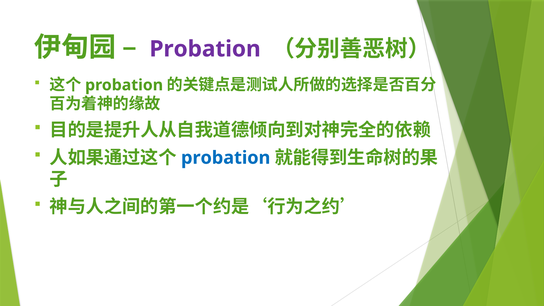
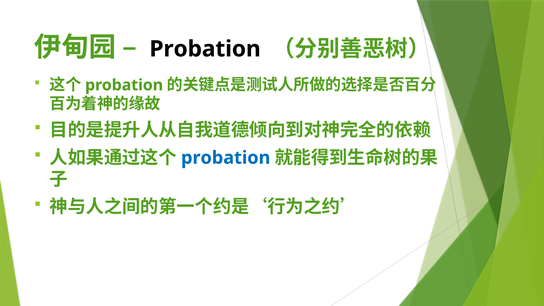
Probation colour: purple -> black (205, 49)
